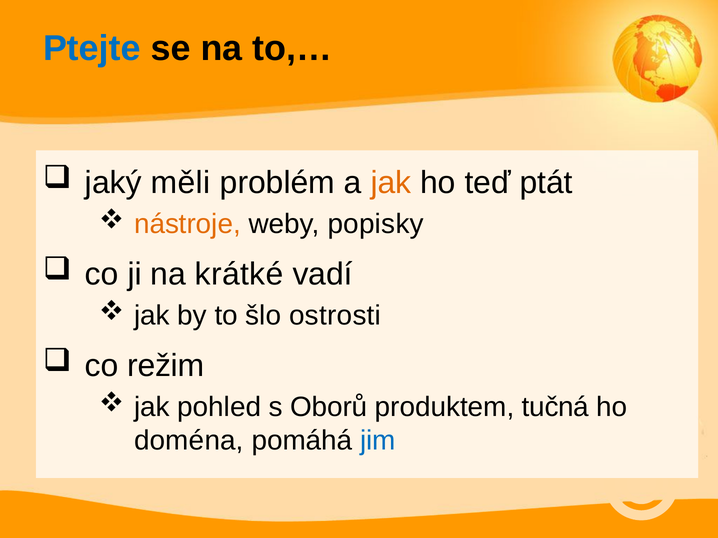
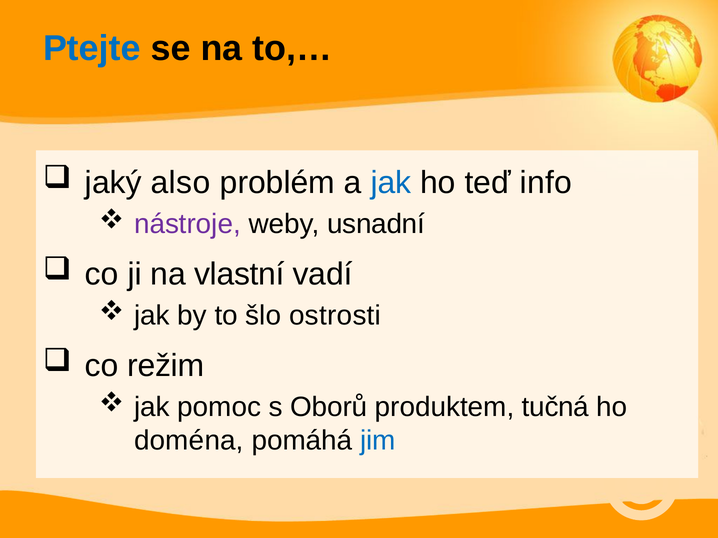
měli: měli -> also (181, 183)
jak colour: orange -> blue (391, 183)
ptát: ptát -> info (546, 183)
nástroje colour: orange -> purple (187, 224)
popisky: popisky -> usnadní (376, 224)
krátké: krátké -> vlastní (239, 275)
pohled: pohled -> pomoc (219, 407)
